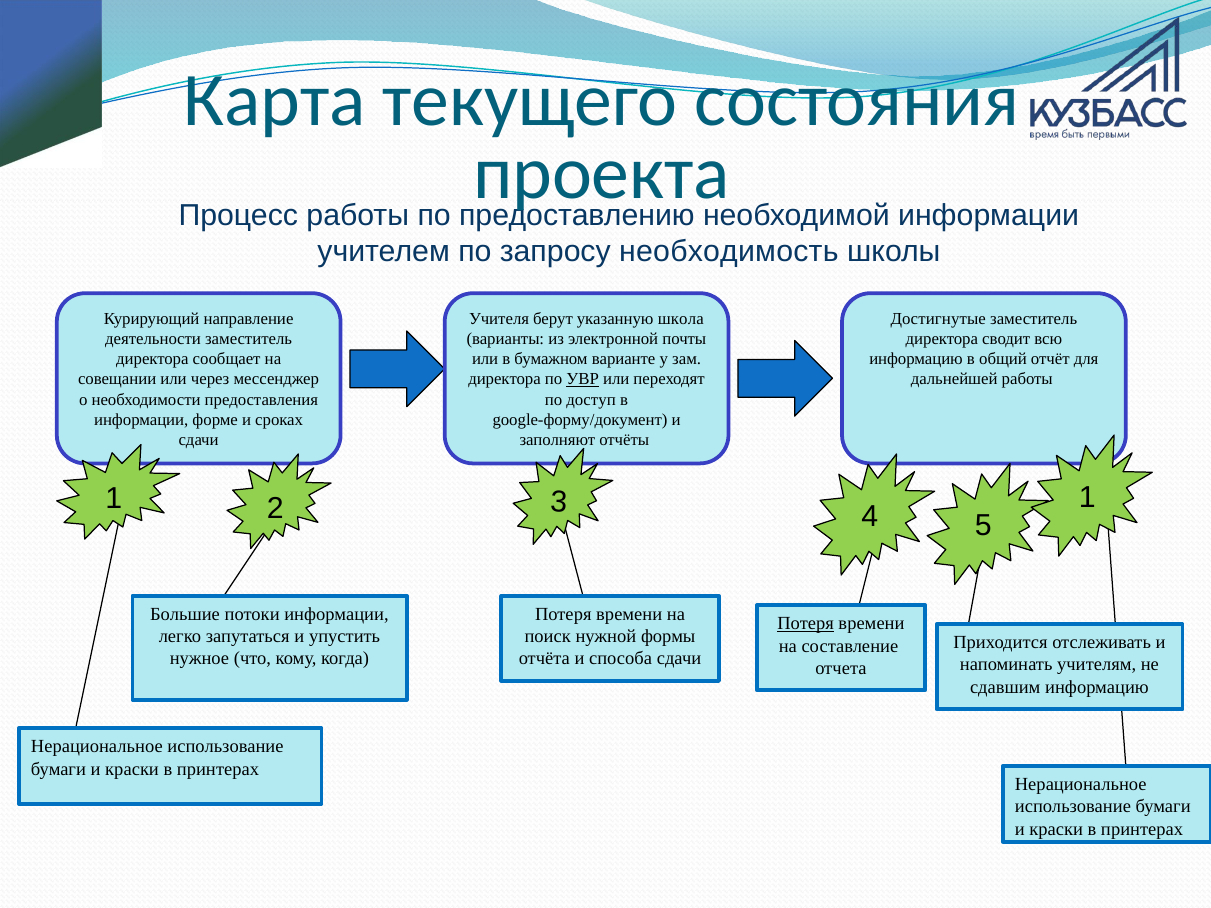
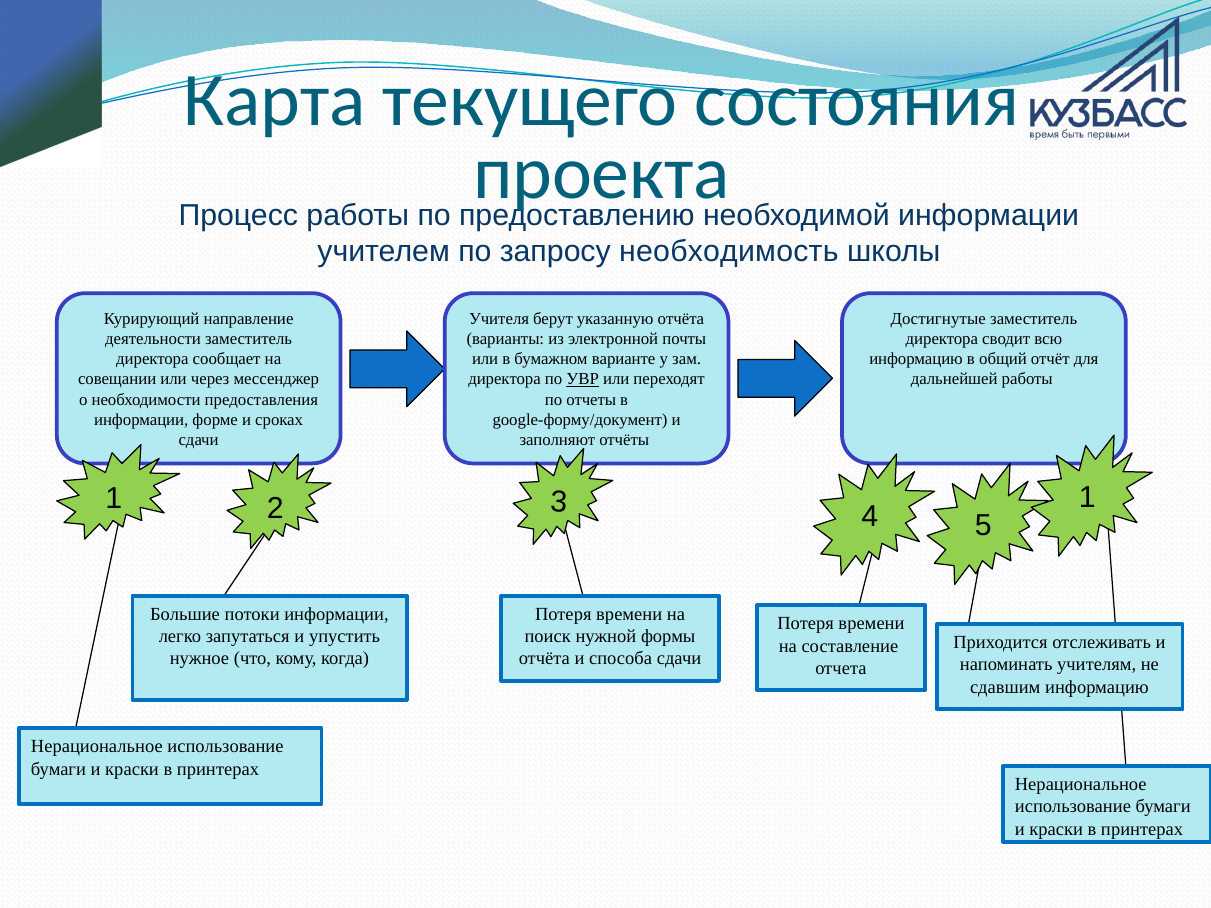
указанную школа: школа -> отчёта (681, 319)
доступ: доступ -> отчеты (591, 400)
Потеря underline: present -> none (806, 624)
